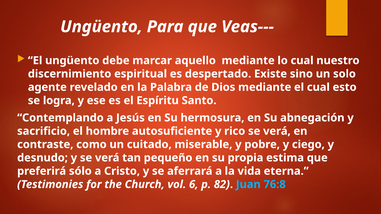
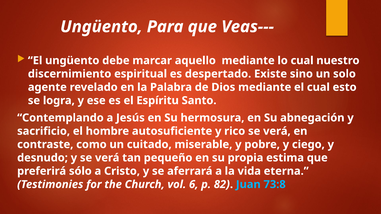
76:8: 76:8 -> 73:8 (275, 185)
